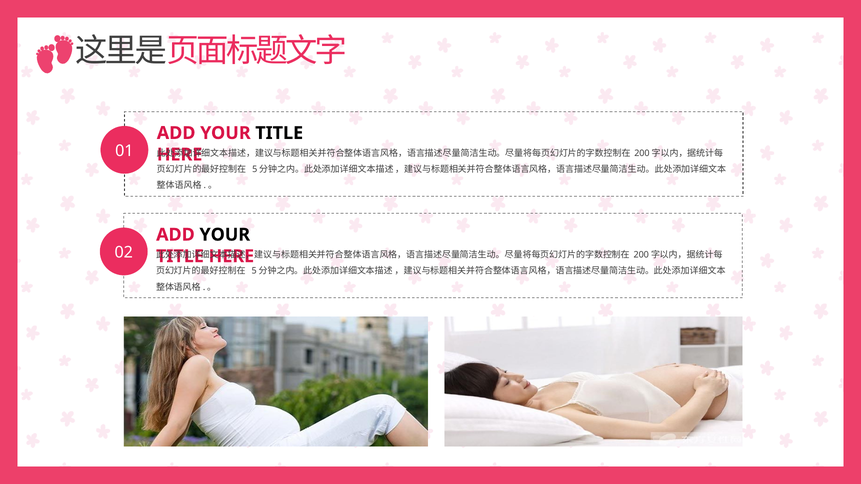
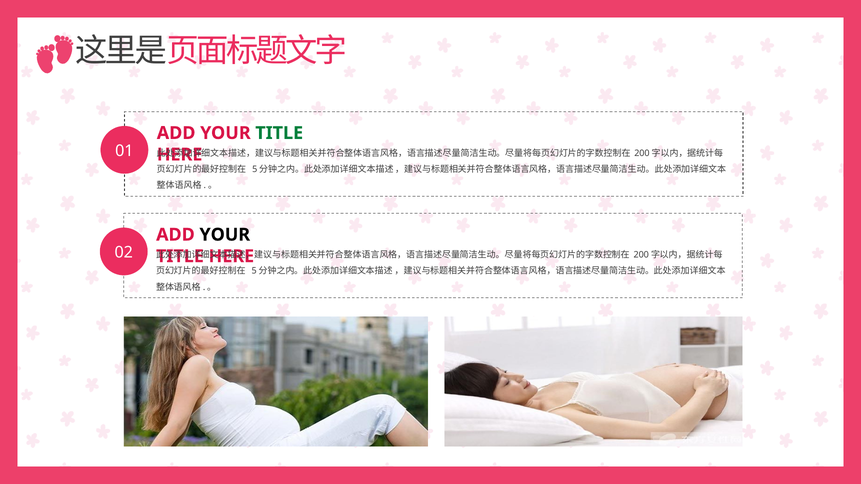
TITLE colour: black -> green (279, 133)
